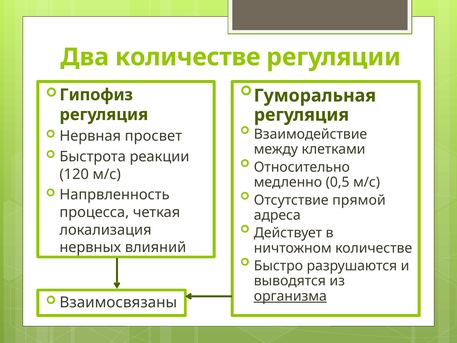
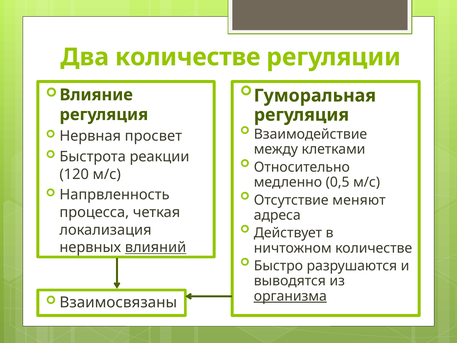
Гипофиз: Гипофиз -> Влияние (96, 95)
прямой: прямой -> меняют (359, 200)
влияний underline: none -> present (156, 247)
